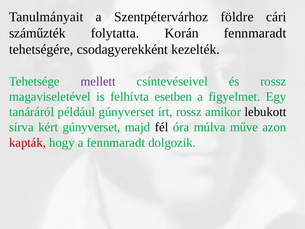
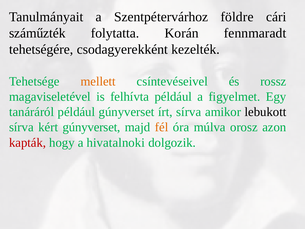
mellett colour: purple -> orange (98, 81)
felhívta esetben: esetben -> például (173, 97)
írt rossz: rossz -> sírva (189, 112)
fél colour: black -> orange (162, 127)
műve: műve -> orosz (244, 127)
a fennmaradt: fennmaradt -> hivatalnoki (116, 142)
